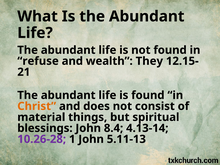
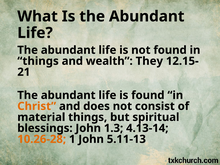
refuse: refuse -> things (38, 61)
8.4: 8.4 -> 1.3 (114, 128)
10.26-28 colour: purple -> orange (42, 139)
